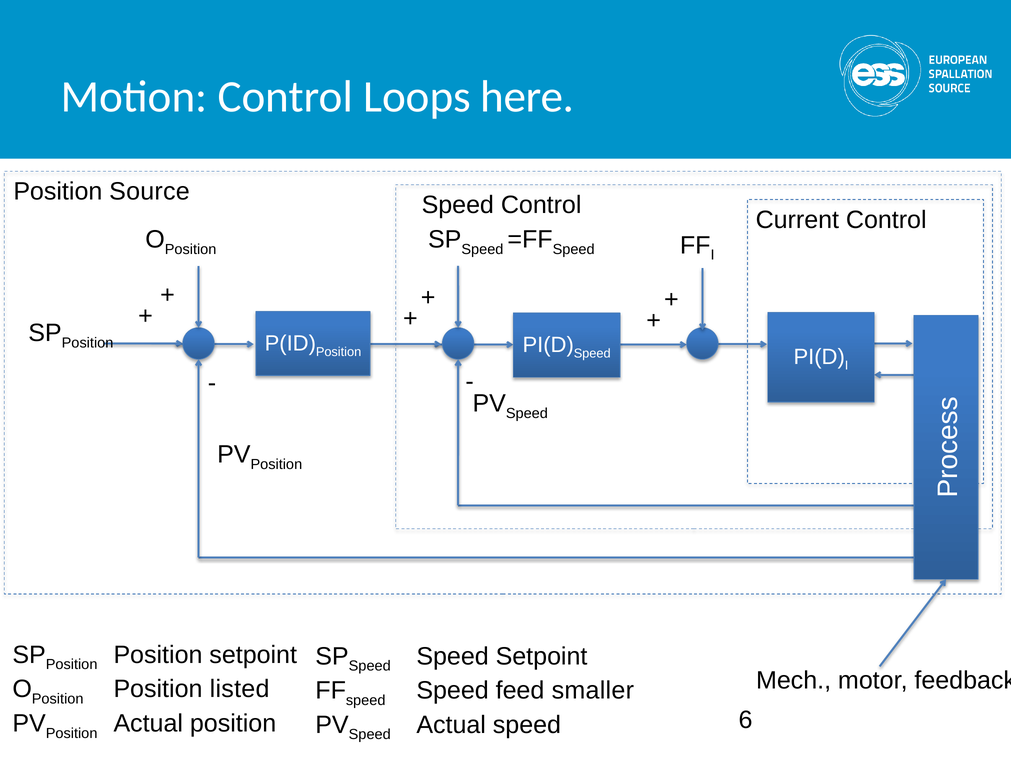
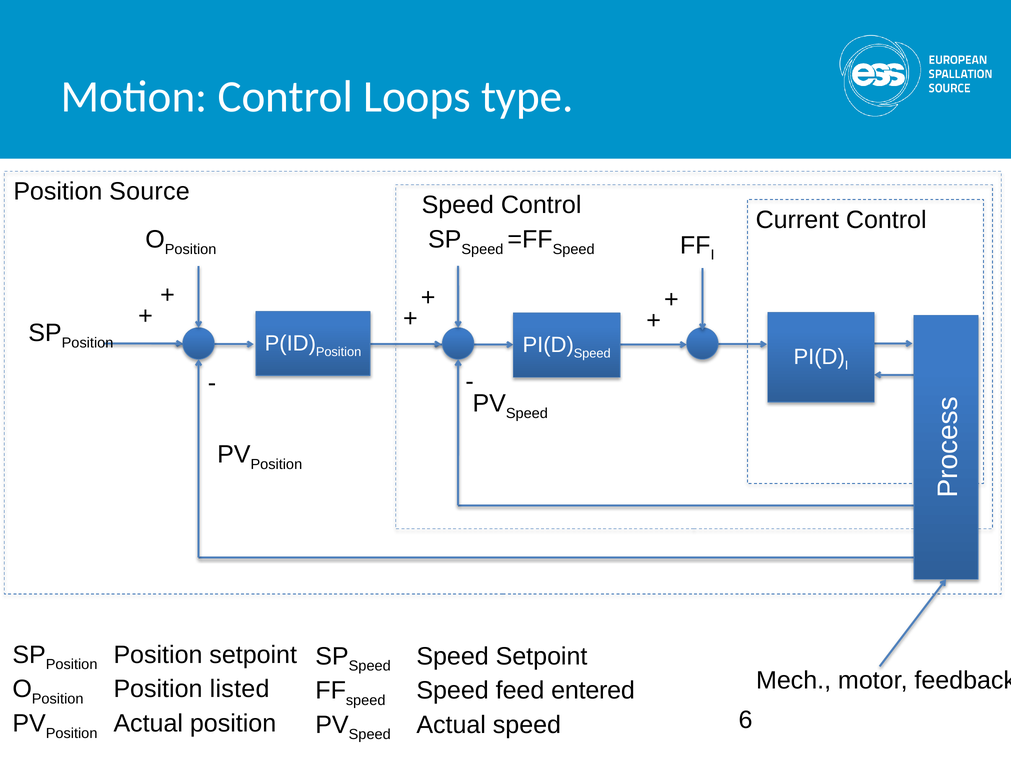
here: here -> type (527, 97)
smaller: smaller -> entered (593, 690)
